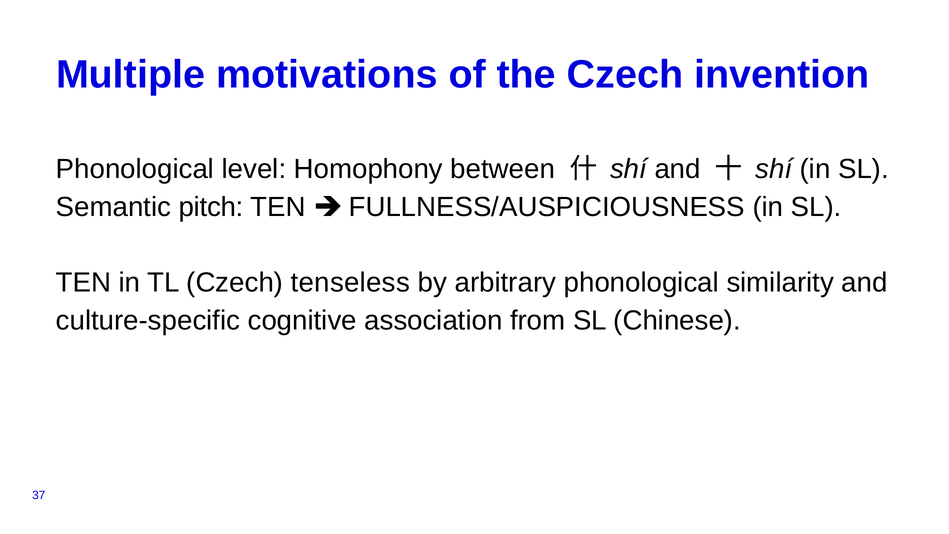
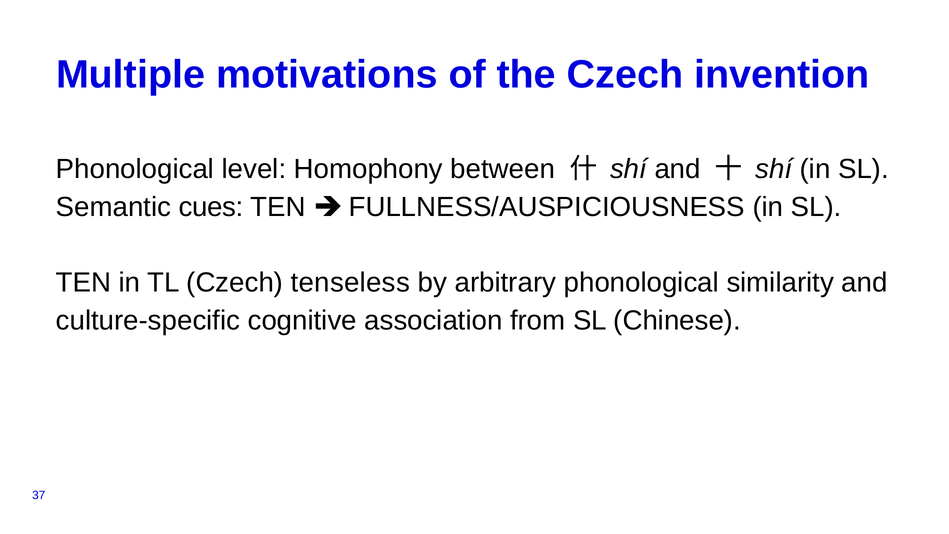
pitch: pitch -> cues (211, 207)
